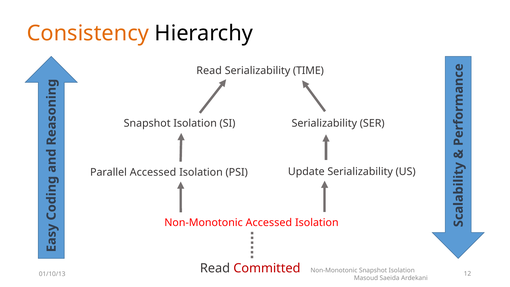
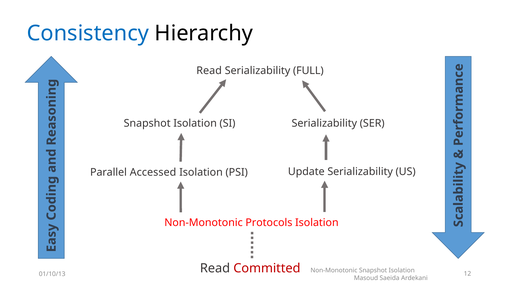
Consistency colour: orange -> blue (88, 33)
TIME: TIME -> FULL (308, 71)
Non-Monotonic Accessed: Accessed -> Protocols (269, 223)
